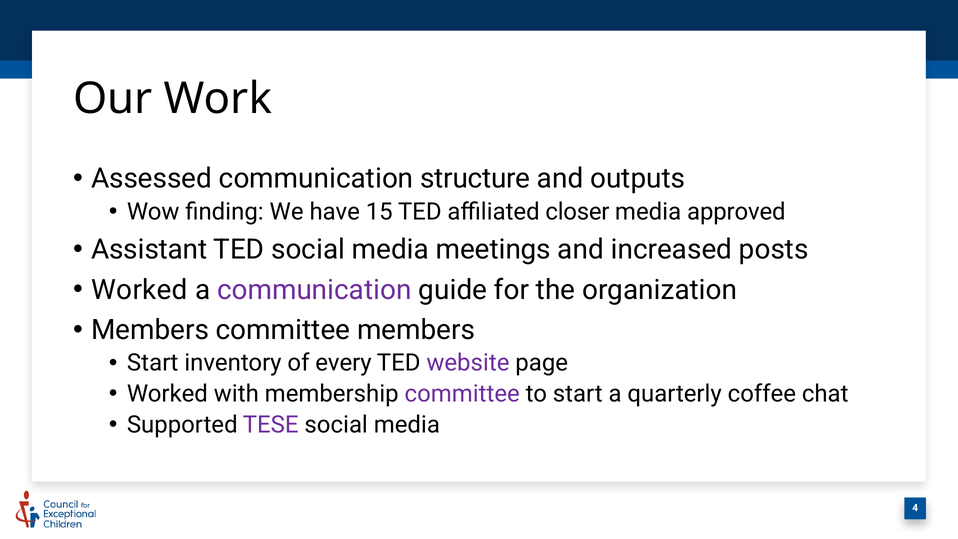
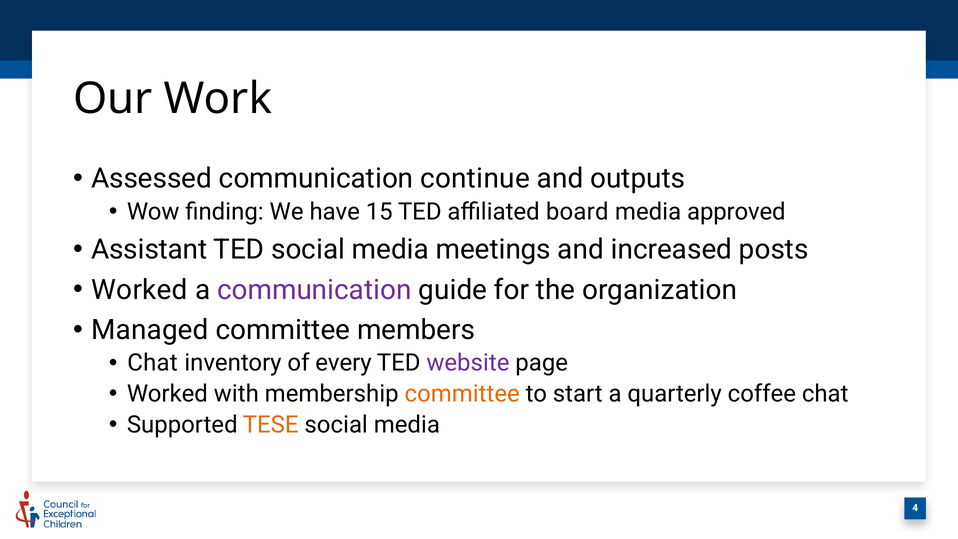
structure: structure -> continue (475, 179)
closer: closer -> board (577, 212)
Members: Members -> Managed (150, 330)
Start: Start -> Chat (153, 363)
committee colour: purple -> orange (462, 394)
TESE colour: purple -> orange (271, 425)
